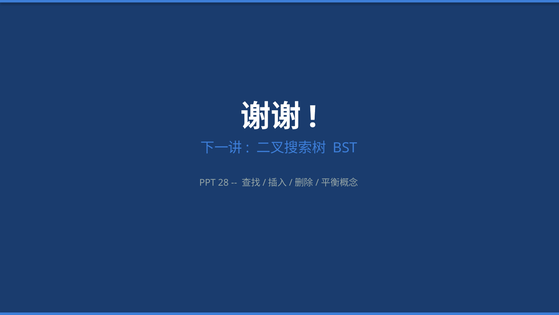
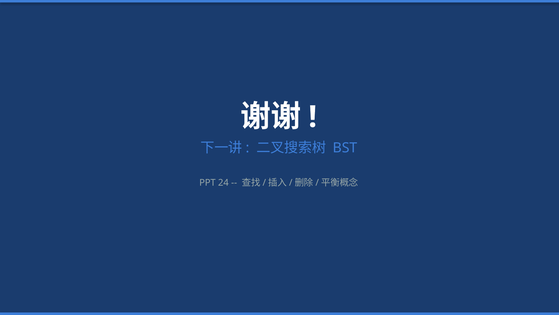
28: 28 -> 24 (223, 182)
